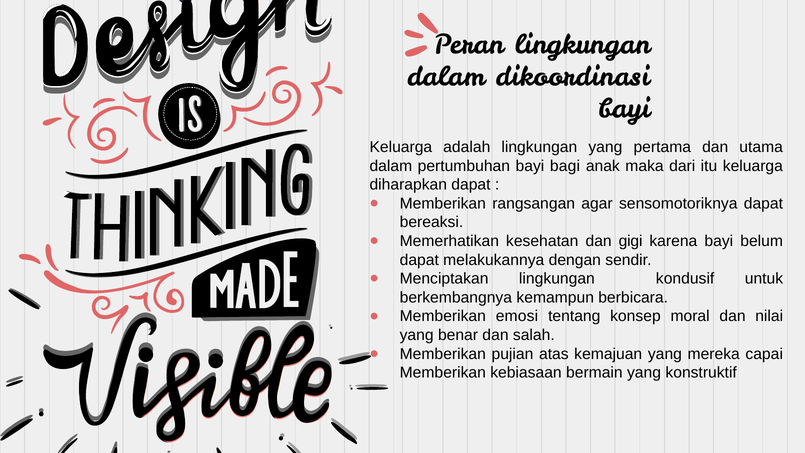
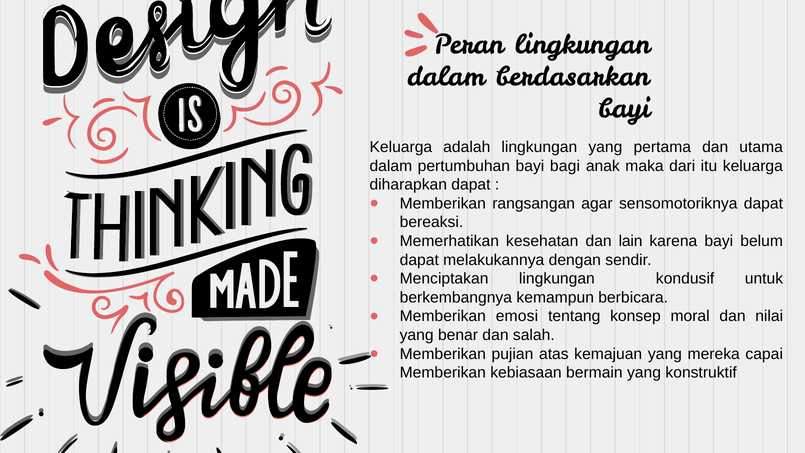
dikoordinasi: dikoordinasi -> berdasarkan (573, 77)
gigi: gigi -> lain (631, 241)
